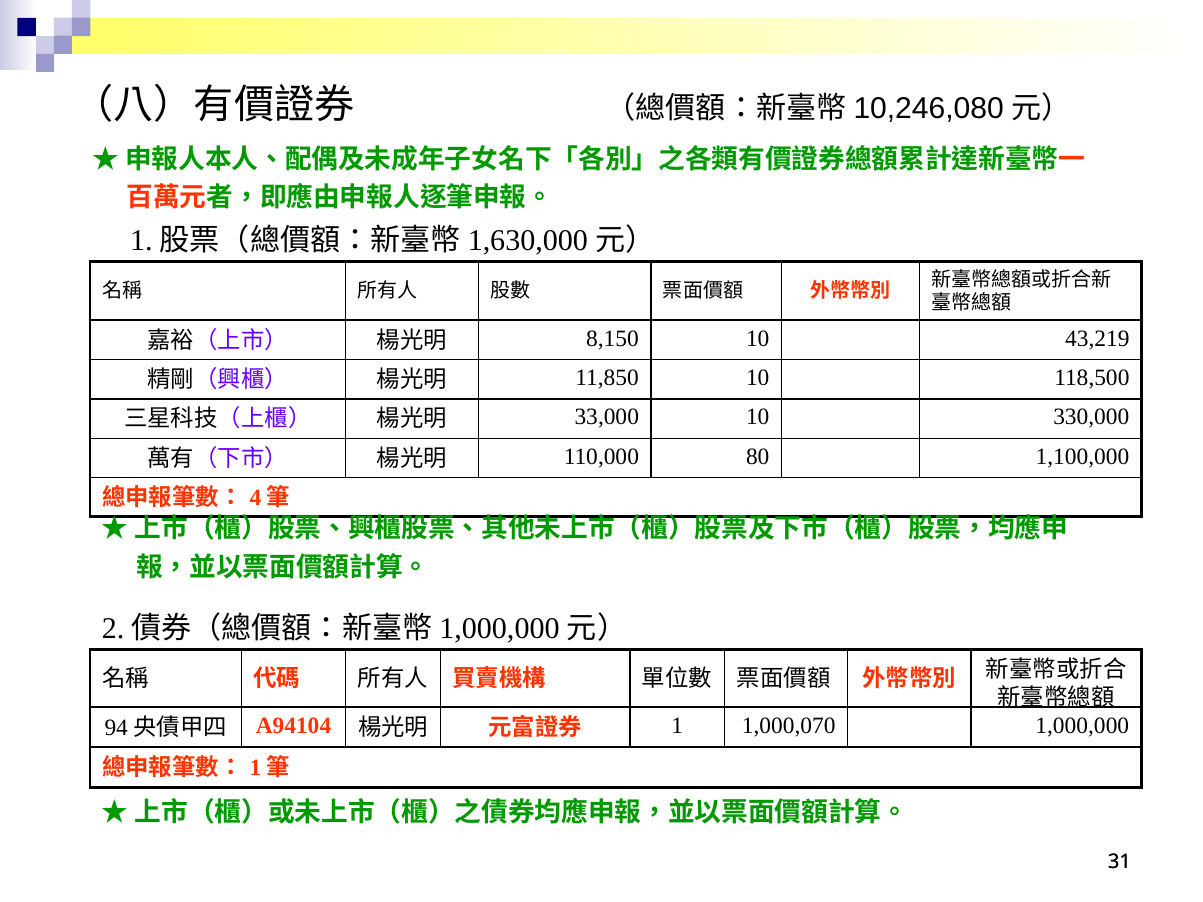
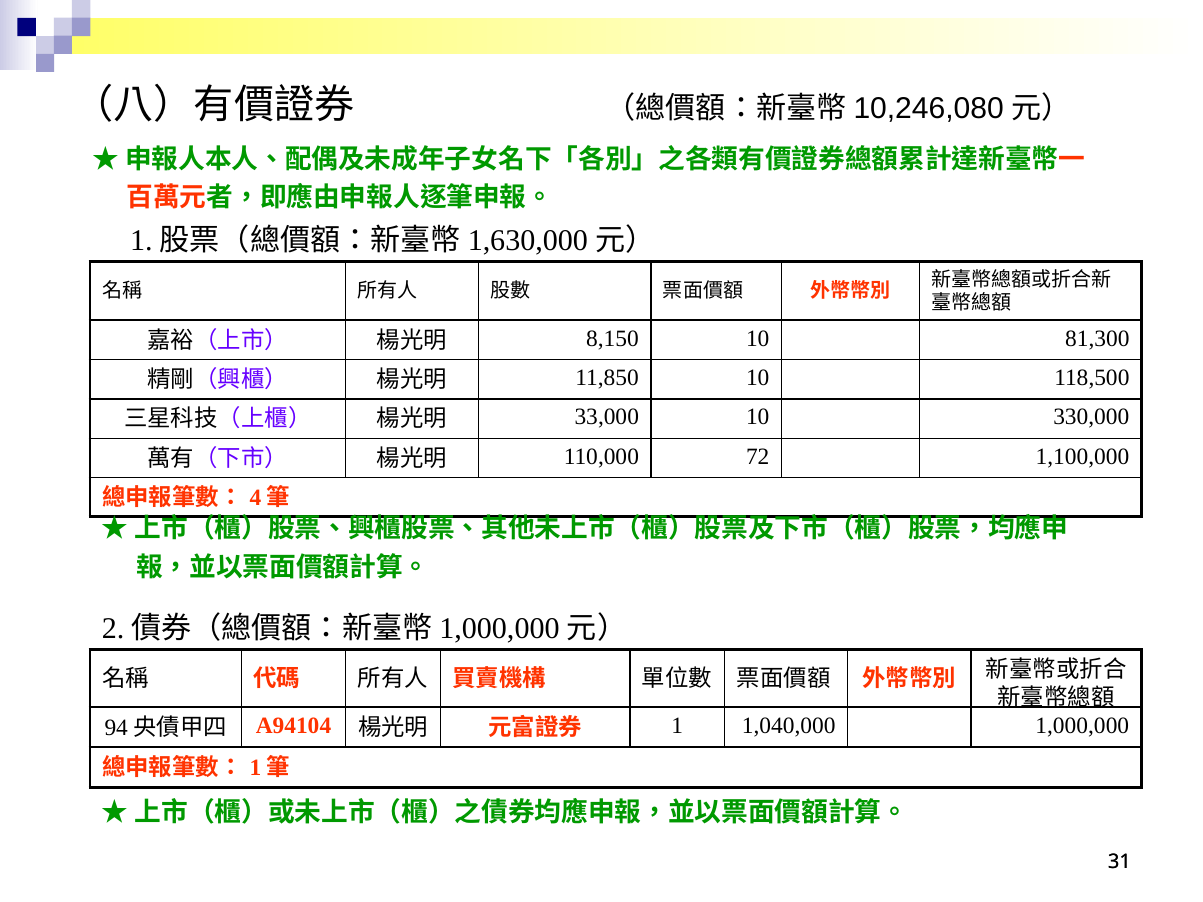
43,219: 43,219 -> 81,300 (1097, 338)
80: 80 -> 72 (758, 456)
1,000,070: 1,000,070 -> 1,040,000 (789, 726)
